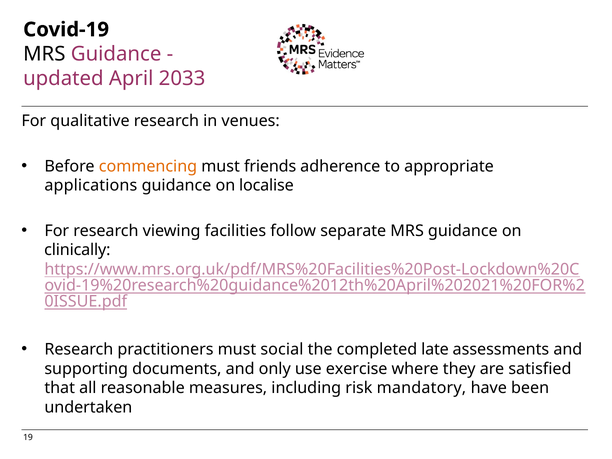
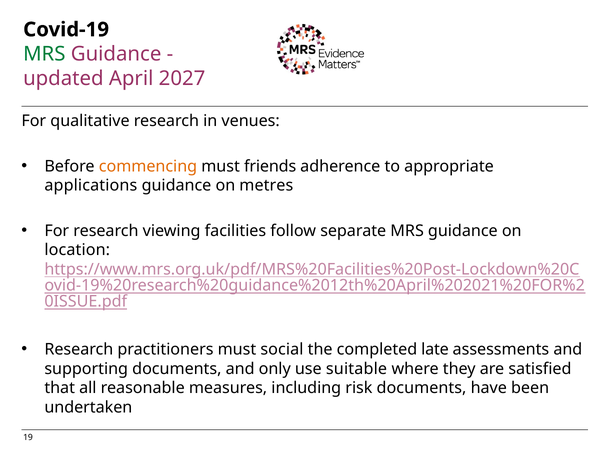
MRS colour: black -> green (44, 54)
2033: 2033 -> 2027 (182, 79)
localise: localise -> metres (266, 186)
clinically: clinically -> location (77, 250)
exercise: exercise -> suitable (357, 369)
risk mandatory: mandatory -> documents (421, 388)
